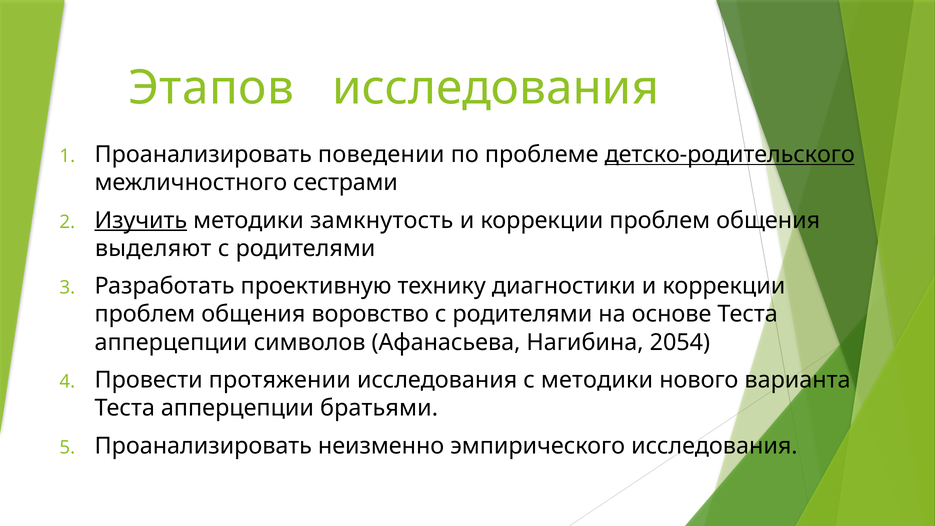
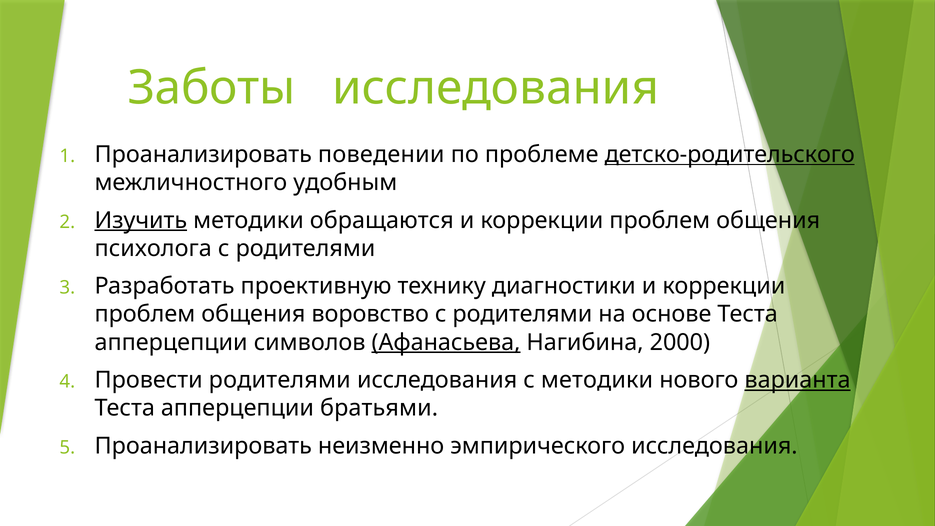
Этапов: Этапов -> Заботы (212, 88)
сестрами: сестрами -> удобным (345, 183)
замкнутость: замкнутость -> обращаются (382, 220)
выделяют: выделяют -> психолога (153, 248)
Афанасьева underline: none -> present (446, 342)
2054: 2054 -> 2000 (680, 342)
Провести протяжении: протяжении -> родителями (280, 380)
варианта underline: none -> present (798, 380)
